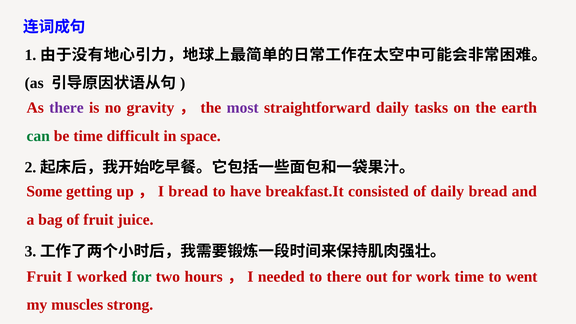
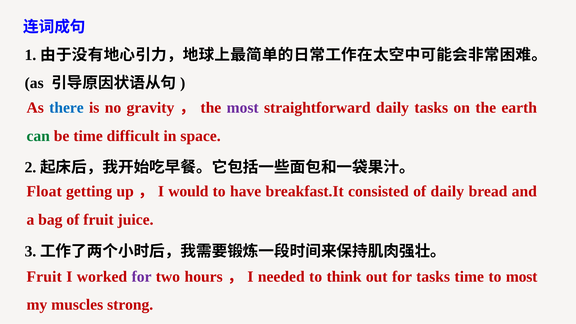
there colour: purple -> blue (66, 108)
Some: Some -> Float (44, 192)
I bread: bread -> would (188, 192)
for colour: green -> purple (142, 277)
to there: there -> think (344, 277)
for work: work -> tasks (433, 277)
to went: went -> most (522, 277)
